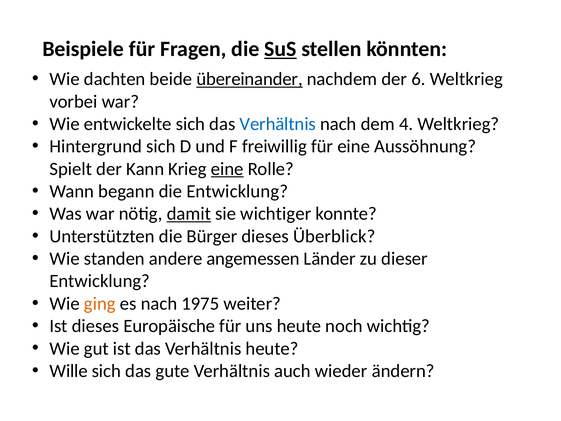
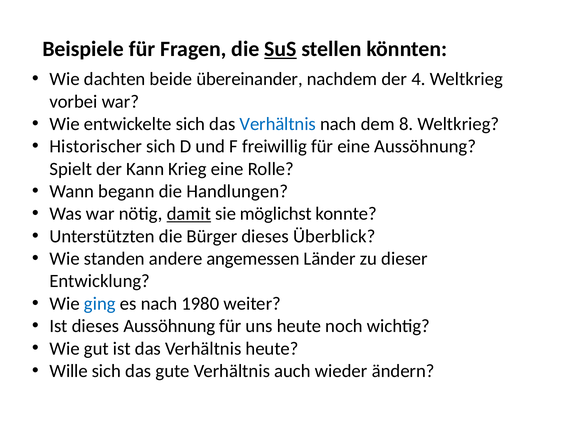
übereinander underline: present -> none (250, 79)
6: 6 -> 4 (418, 79)
4: 4 -> 8 (406, 124)
Hintergrund: Hintergrund -> Historischer (96, 146)
eine underline: present -> none (227, 169)
die Entwicklung: Entwicklung -> Handlungen (237, 191)
wichtiger: wichtiger -> möglichst (276, 214)
ging colour: orange -> blue (100, 303)
1975: 1975 -> 1980 (200, 303)
dieses Europäische: Europäische -> Aussöhnung (169, 326)
